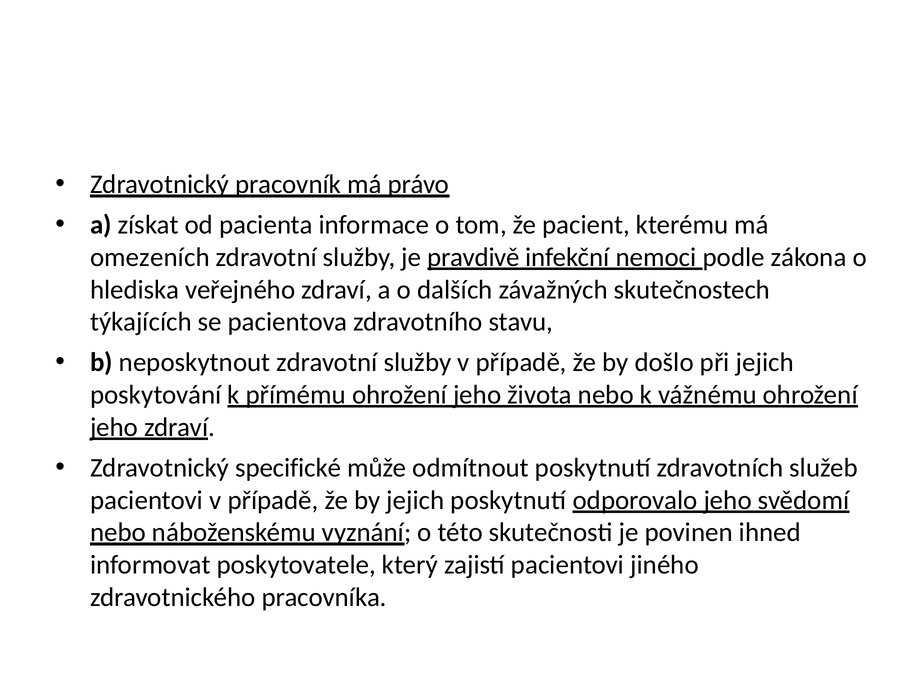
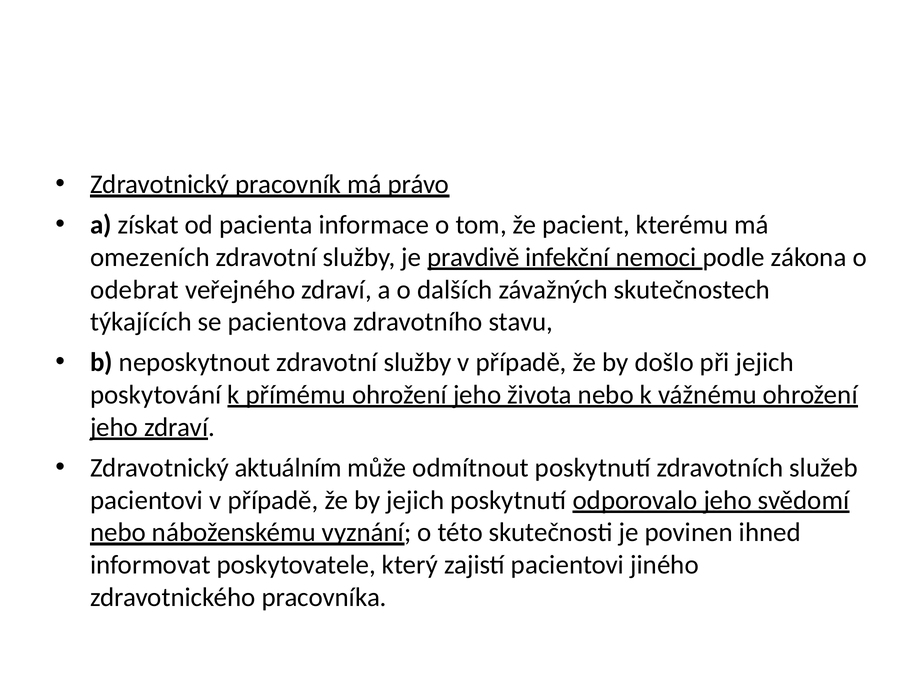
hlediska: hlediska -> odebrat (134, 290)
specifické: specifické -> aktuálním (288, 468)
